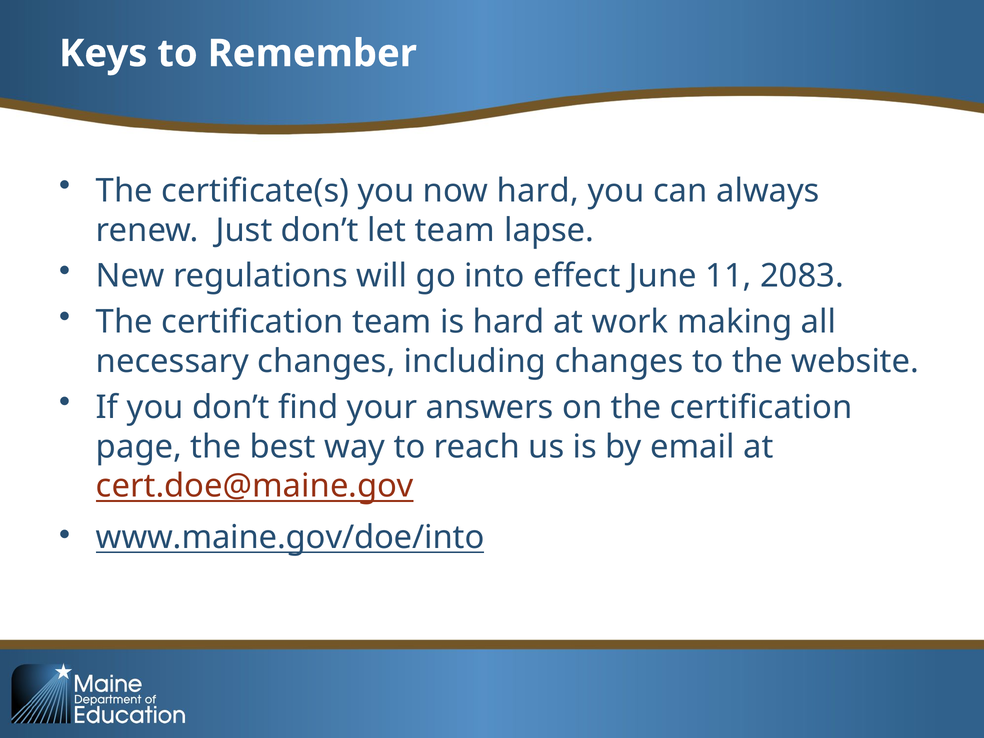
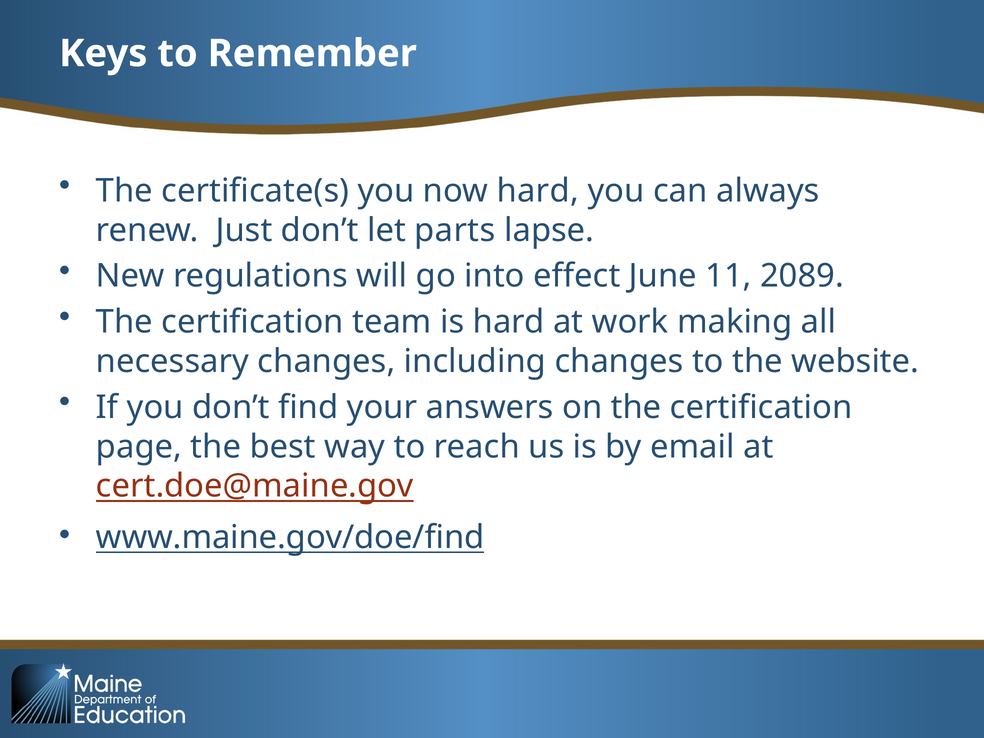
let team: team -> parts (455, 230)
2083: 2083 -> 2089 (802, 276)
www.maine.gov/doe/into: www.maine.gov/doe/into -> www.maine.gov/doe/find (290, 537)
